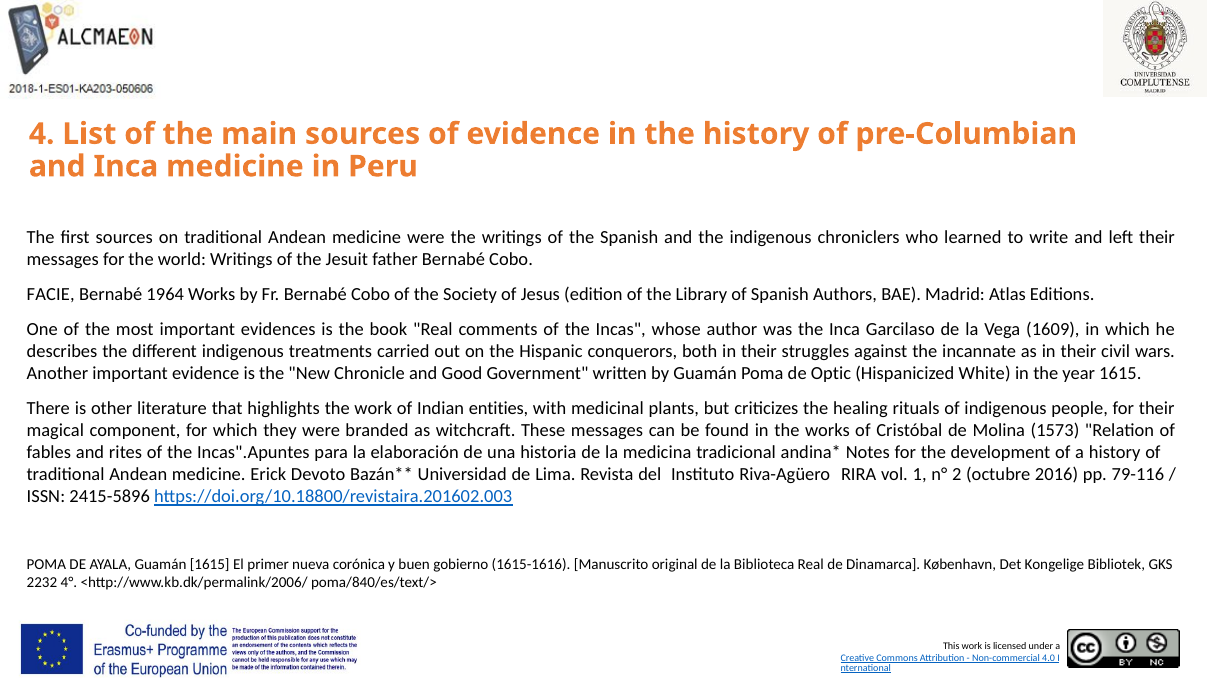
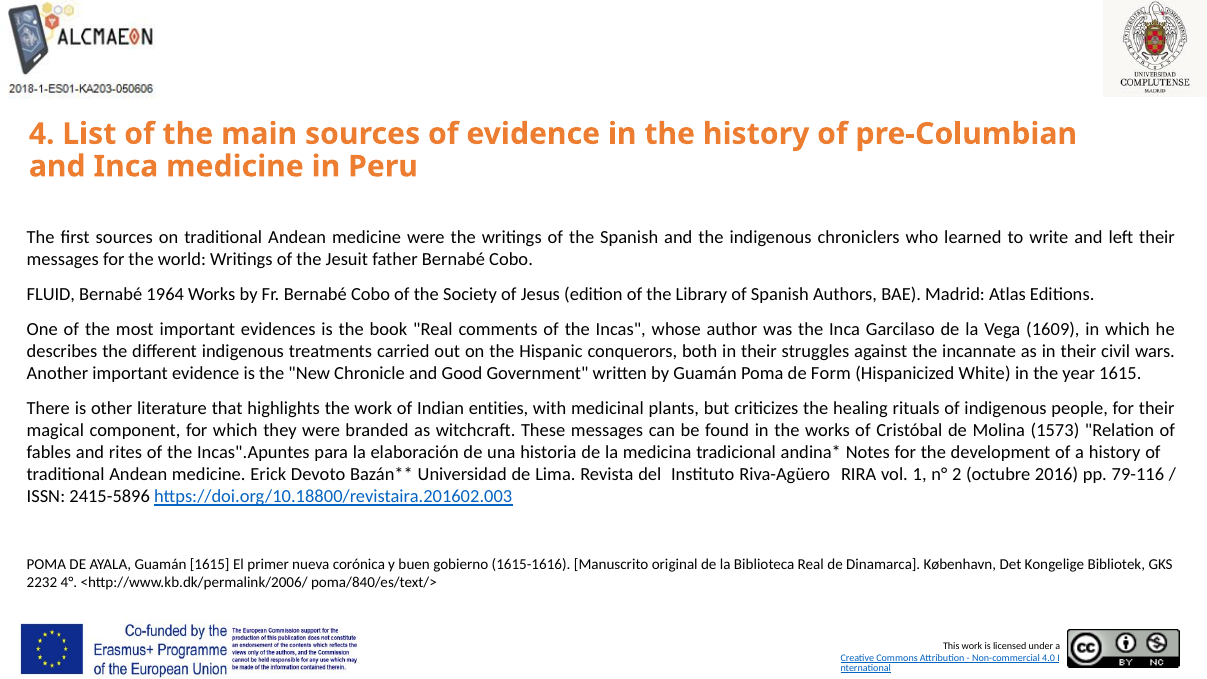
FACIE: FACIE -> FLUID (51, 294)
Optic: Optic -> Form (831, 373)
